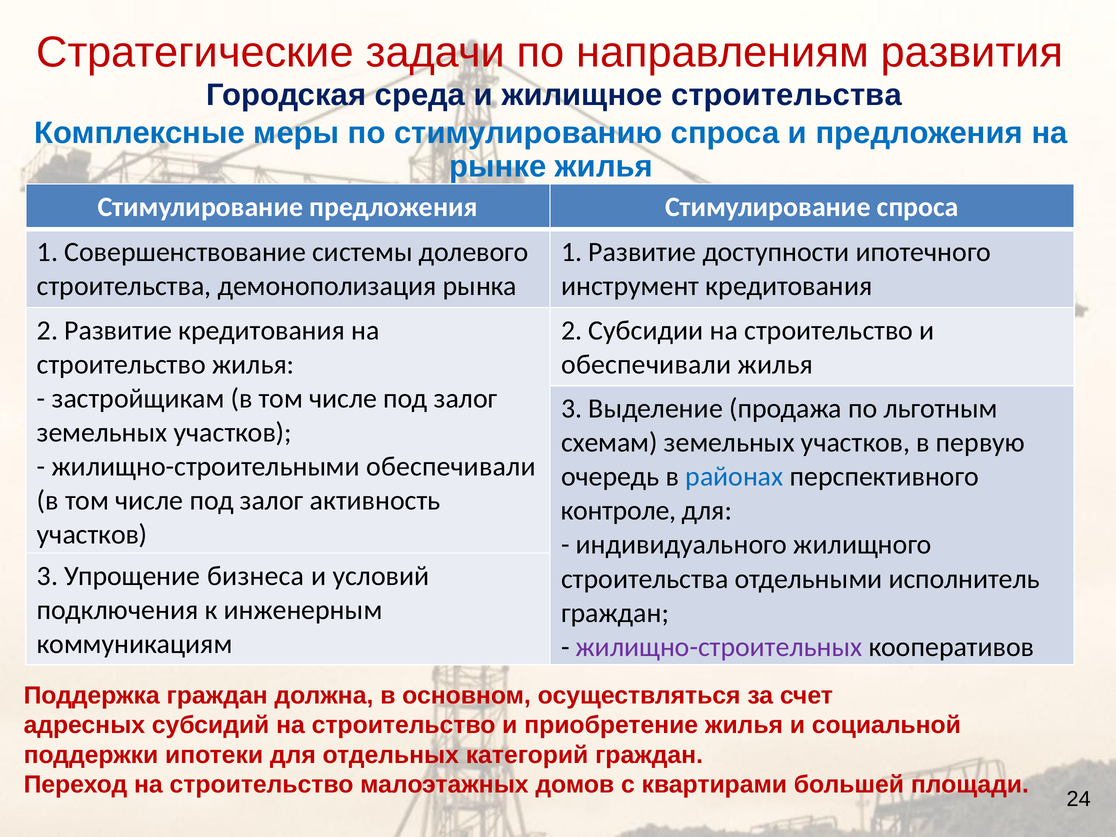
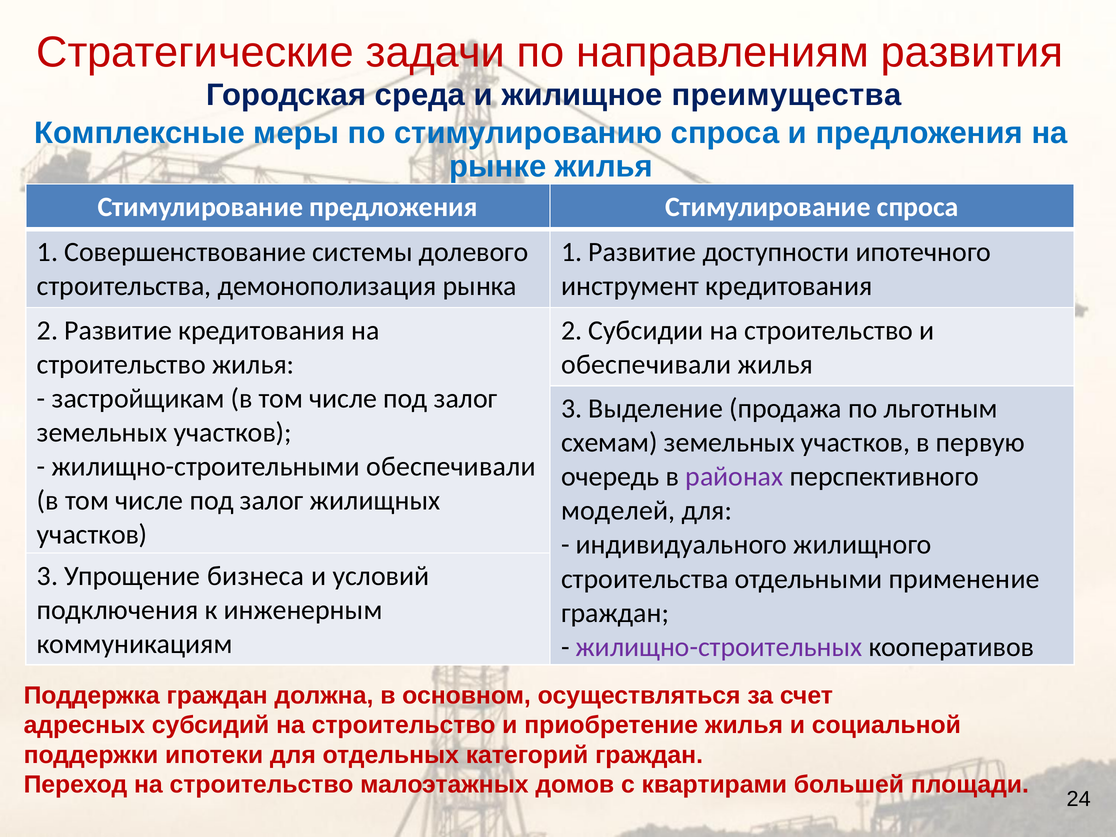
жилищное строительства: строительства -> преимущества (786, 95)
районах colour: blue -> purple (734, 477)
активность: активность -> жилищных (375, 501)
контроле: контроле -> моделей (618, 511)
исполнитель: исполнитель -> применение (964, 579)
